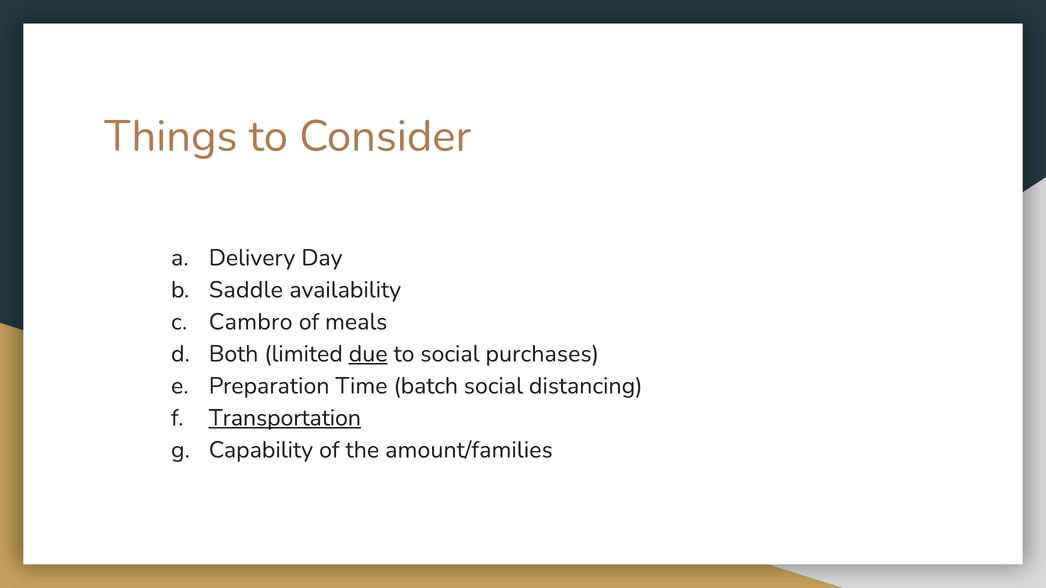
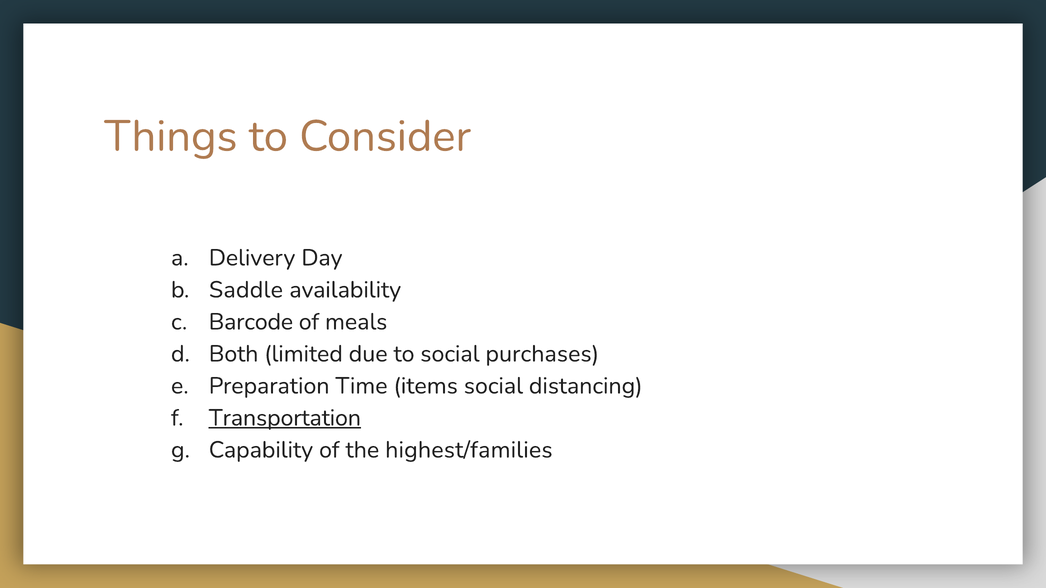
Cambro: Cambro -> Barcode (251, 322)
due underline: present -> none (368, 354)
batch: batch -> items (426, 386)
amount/families: amount/families -> highest/families (469, 450)
